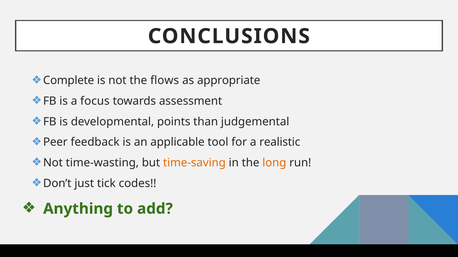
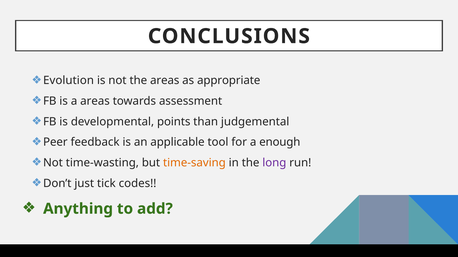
Complete: Complete -> Evolution (69, 81)
the flows: flows -> areas (165, 81)
a focus: focus -> areas (95, 101)
realistic: realistic -> enough (280, 143)
long colour: orange -> purple (274, 163)
